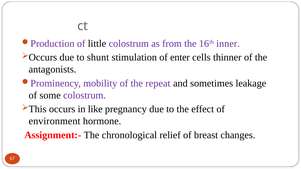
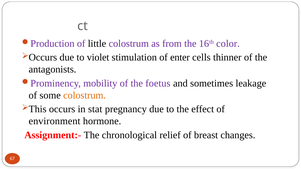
inner: inner -> color (228, 44)
shunt: shunt -> violet (98, 57)
repeat: repeat -> foetus (158, 83)
colostrum colour: purple -> orange (85, 95)
like: like -> stat (95, 109)
